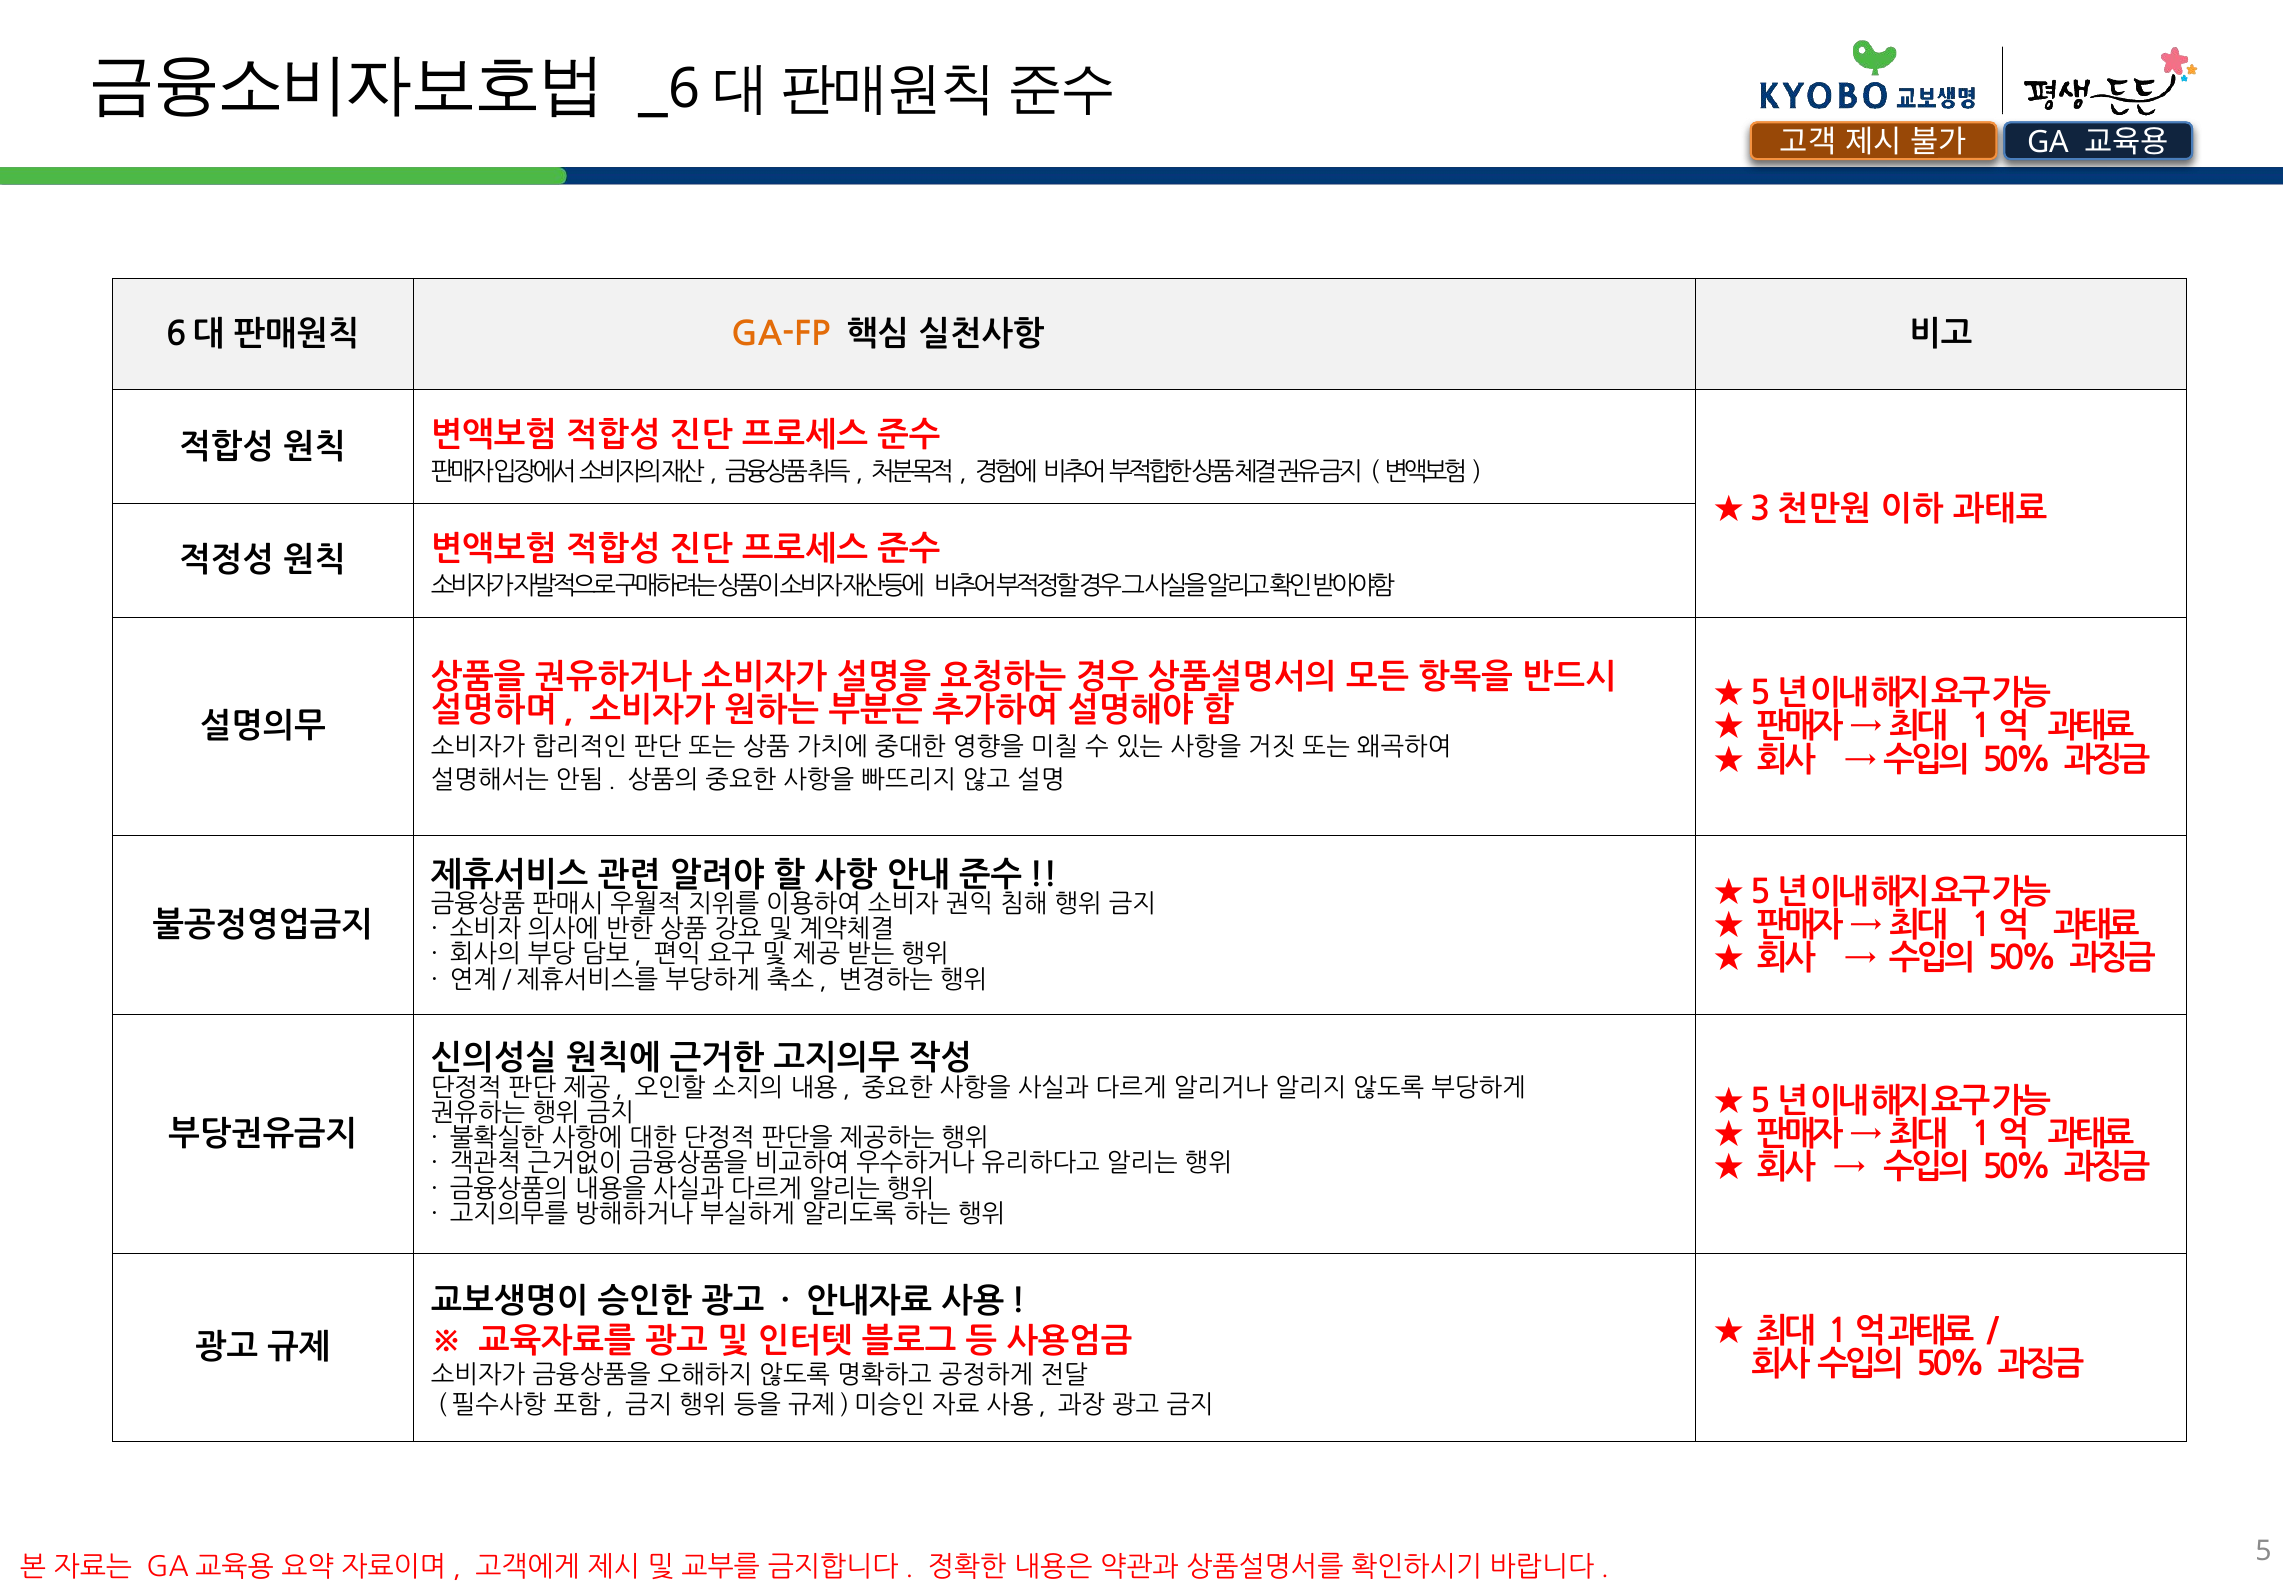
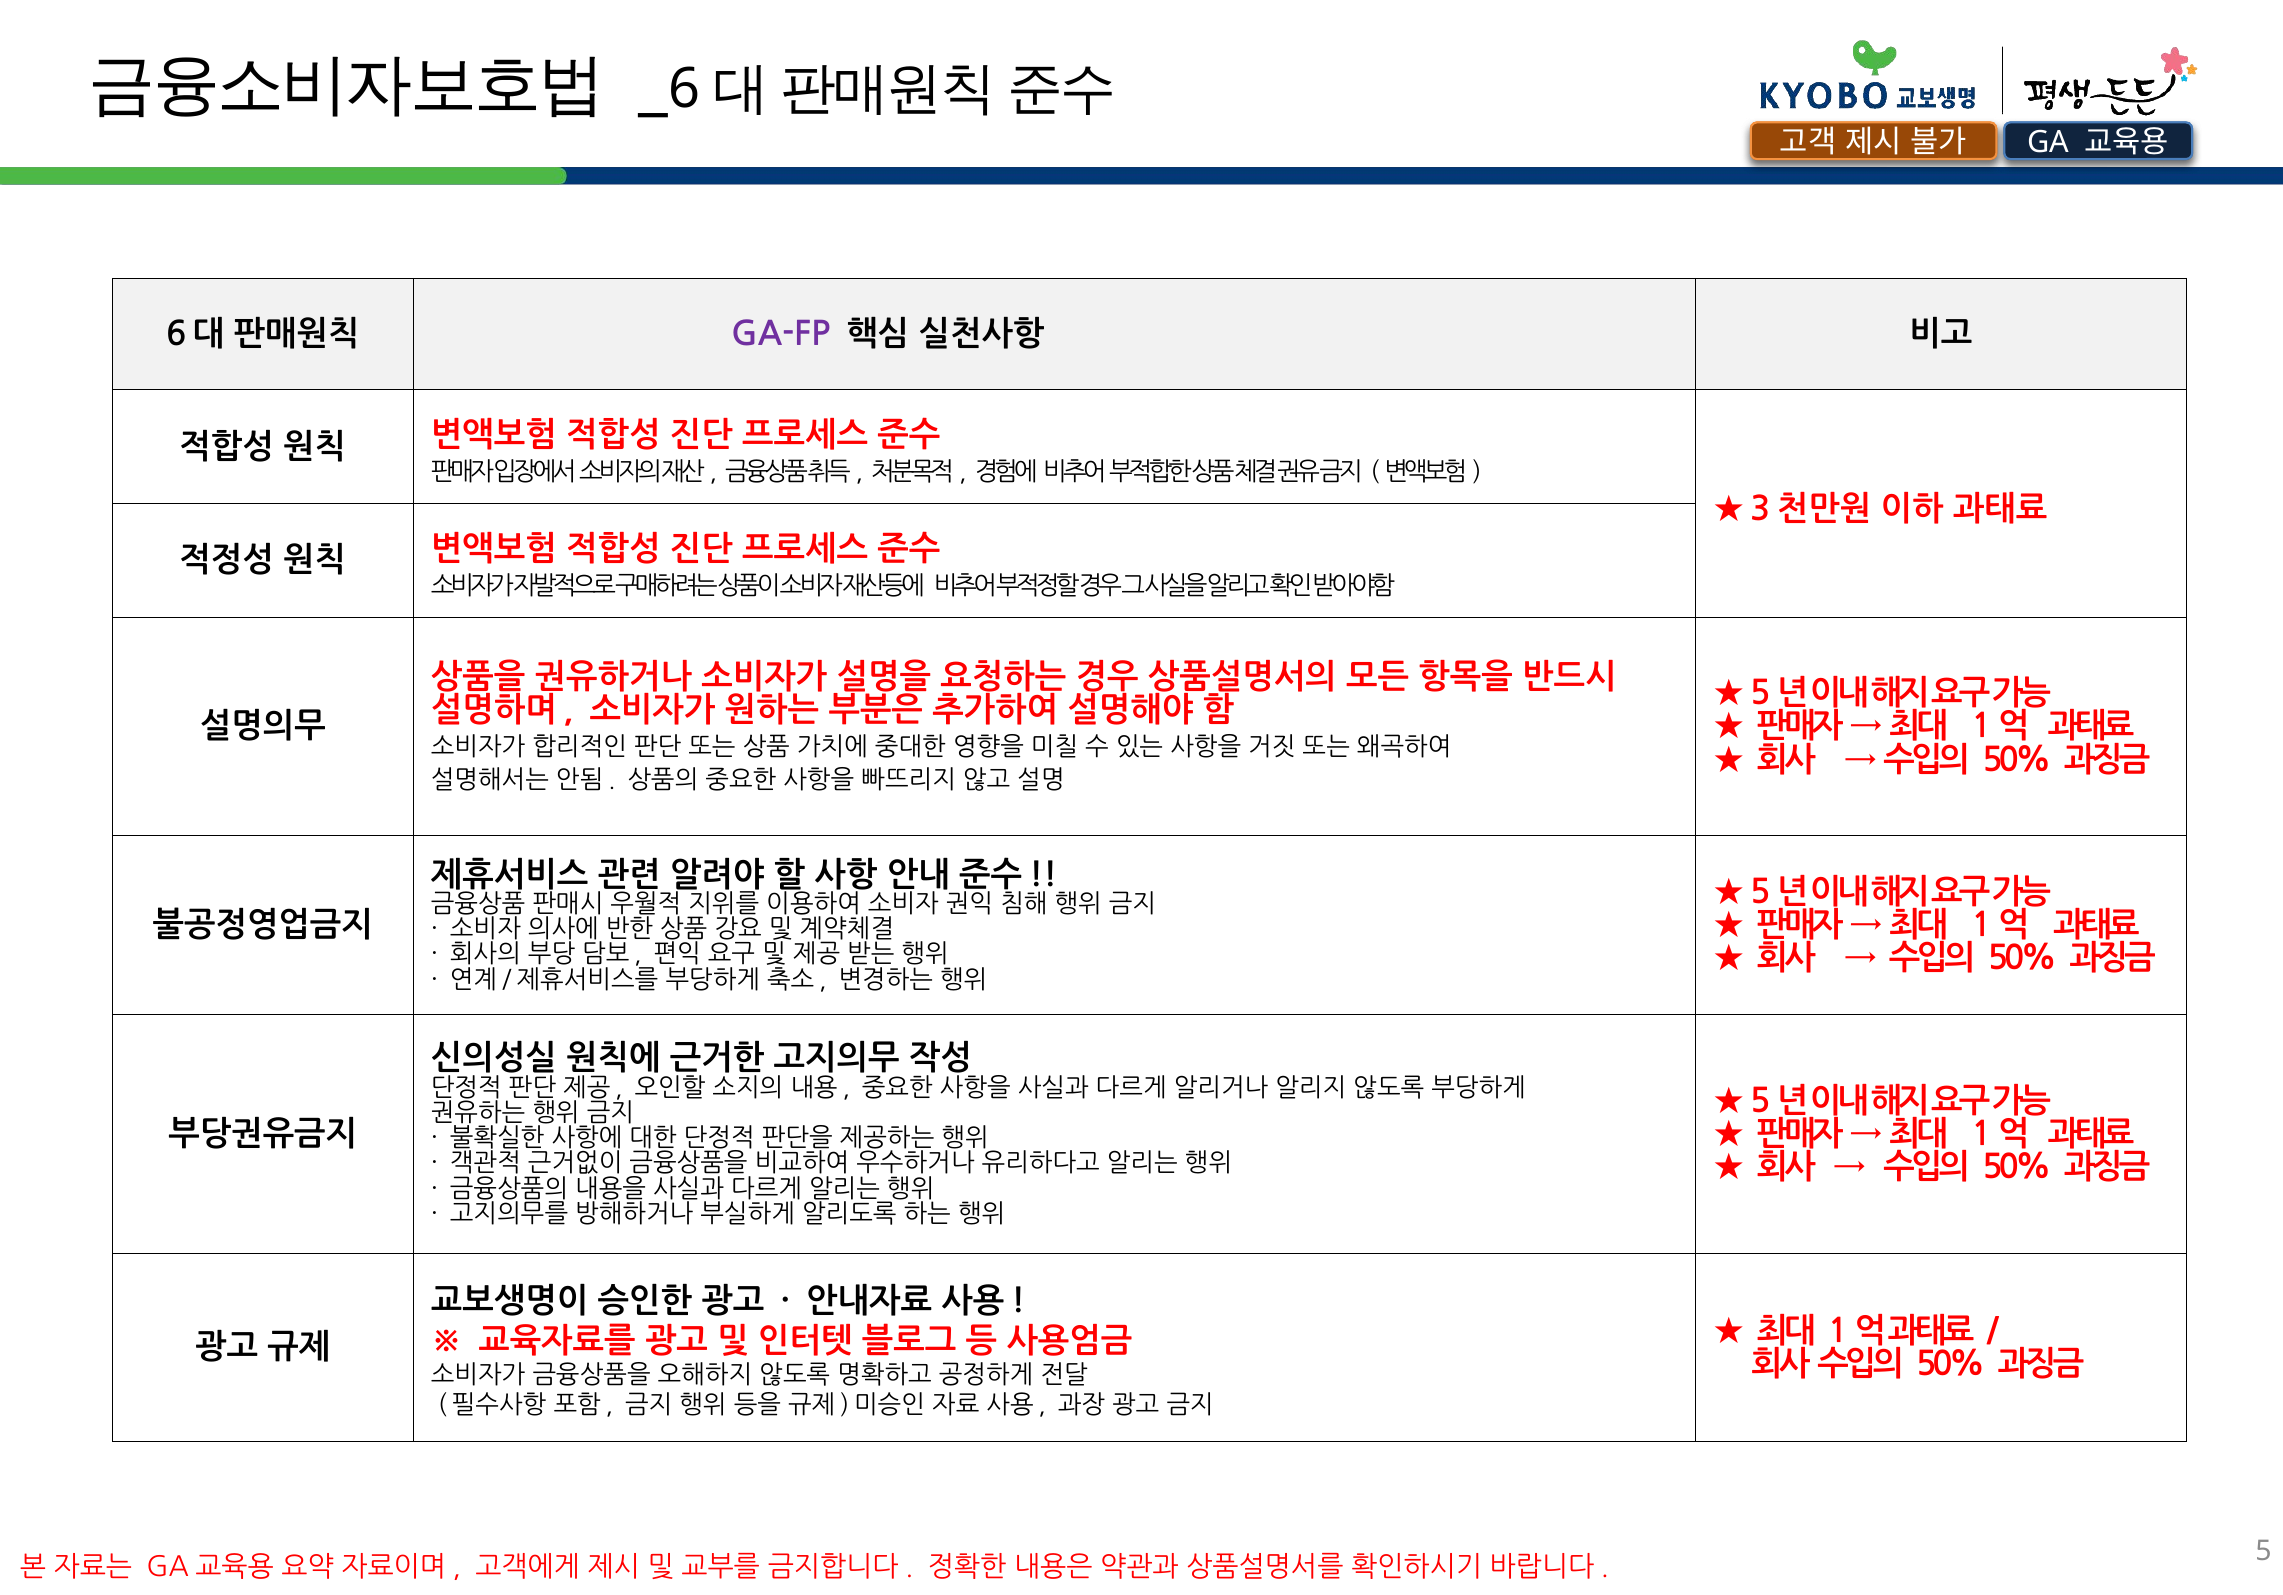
GA-FP colour: orange -> purple (781, 334)
